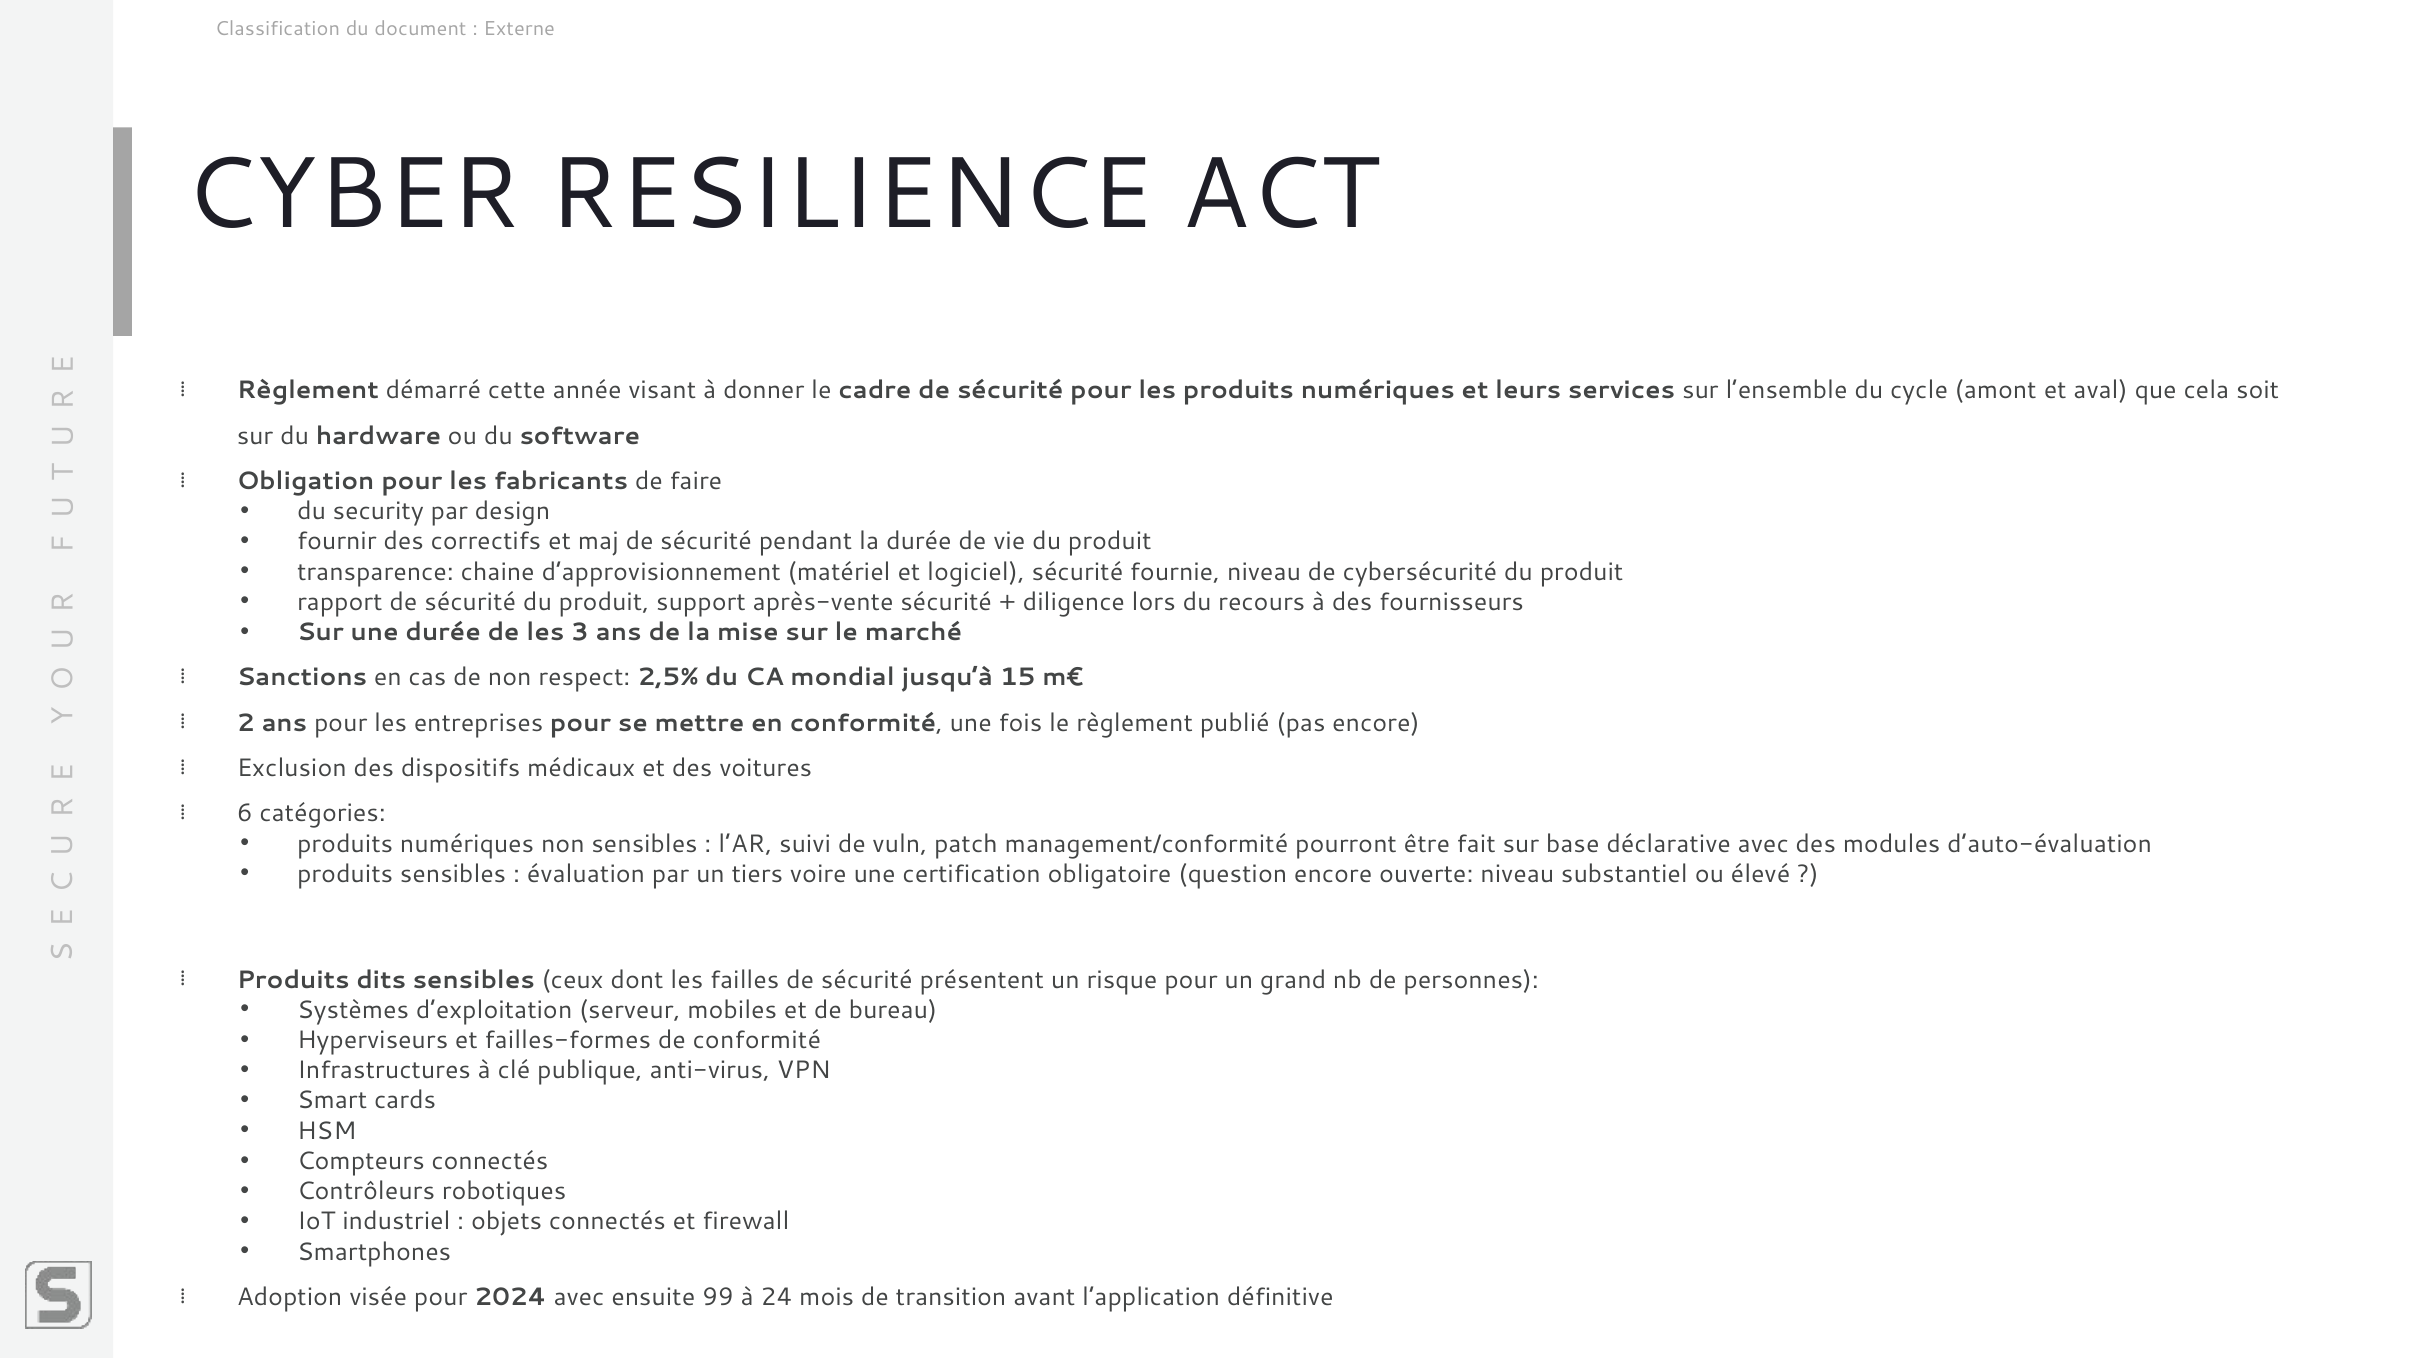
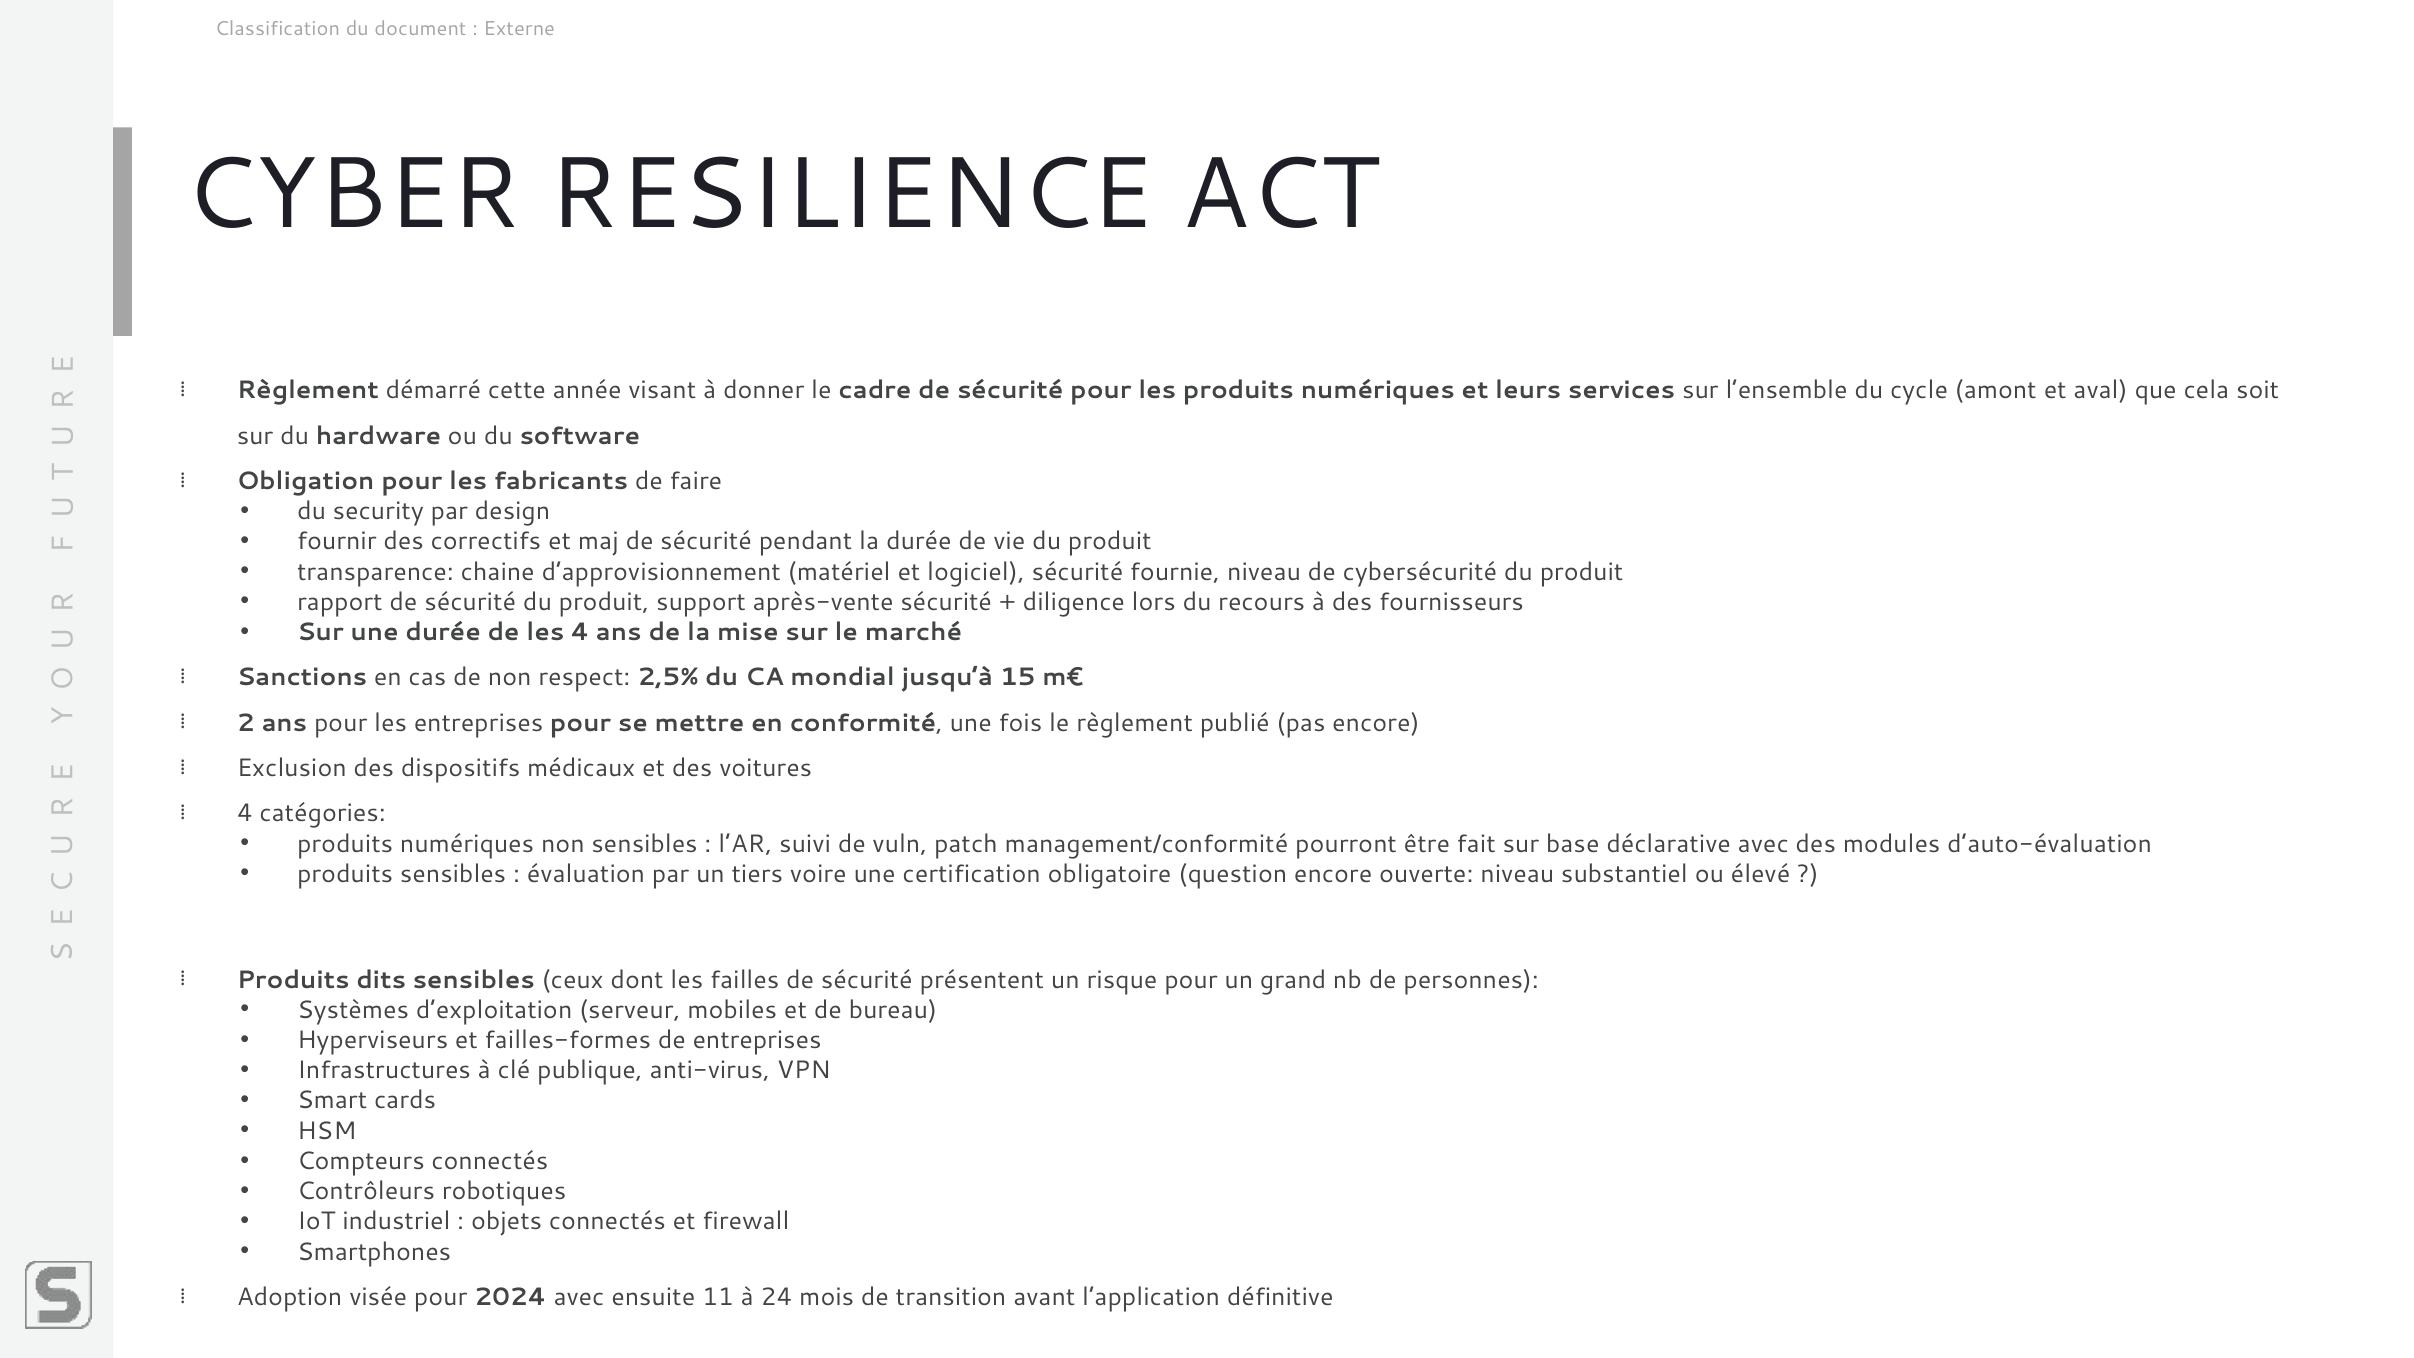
les 3: 3 -> 4 (580, 632)
6: 6 -> 4 (245, 813)
de conformité: conformité -> entreprises (757, 1040)
99: 99 -> 11 (718, 1297)
